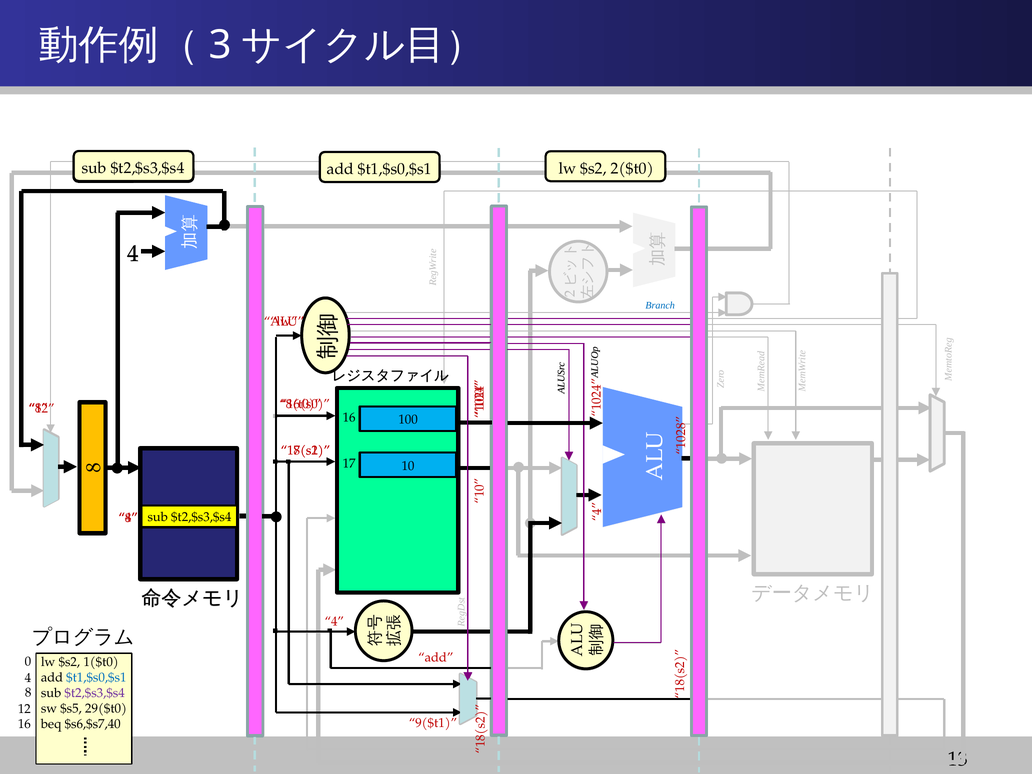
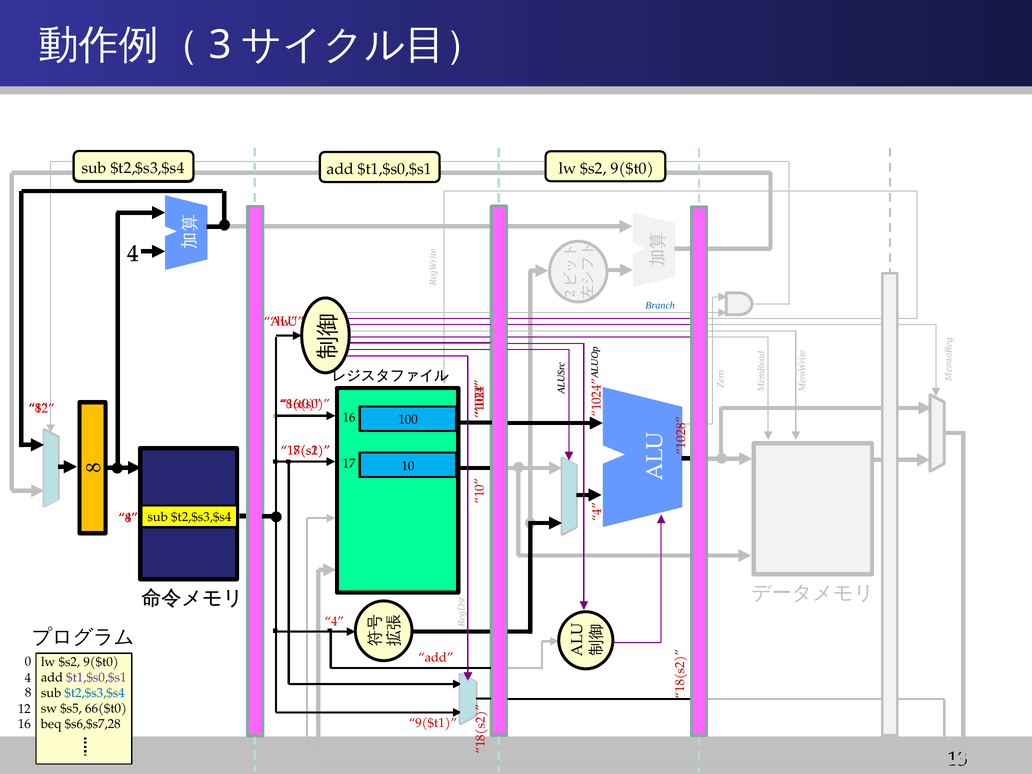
2($t0: 2($t0 -> 9($t0 (632, 168)
1($t0: 1($t0 -> 9($t0 (101, 662)
$t1,$s0,$s1 colour: blue -> purple (96, 677)
$t2,$s3,$s4 colour: purple -> blue (95, 693)
29($t0: 29($t0 -> 66($t0 (106, 708)
$s6,$s7,40: $s6,$s7,40 -> $s6,$s7,28 (93, 724)
